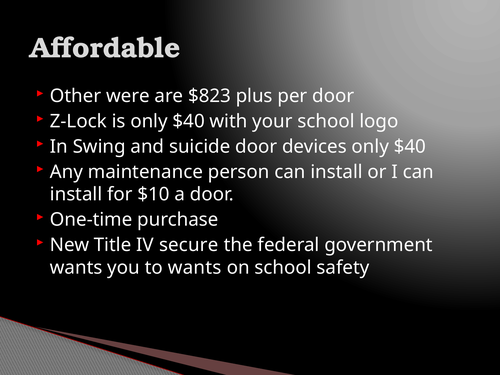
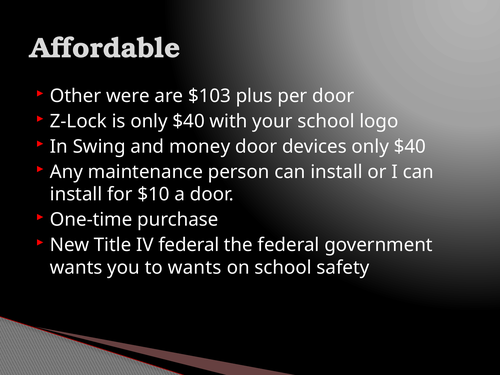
$823: $823 -> $103 (209, 96)
suicide: suicide -> money (200, 147)
IV secure: secure -> federal (189, 245)
